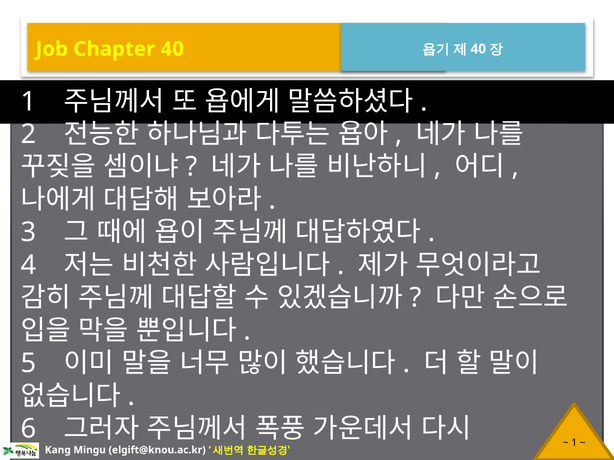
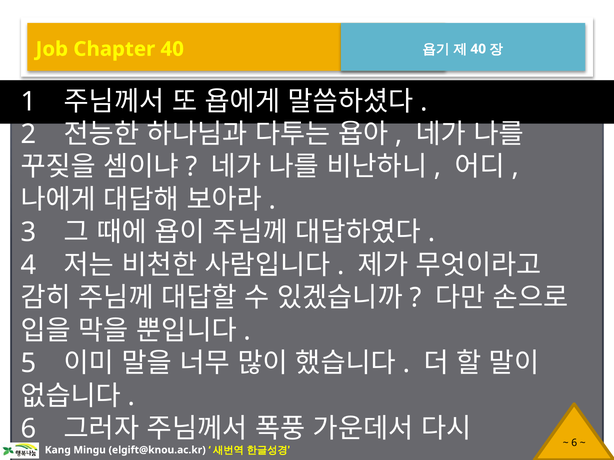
1: 1 -> 6 (574, 443)
